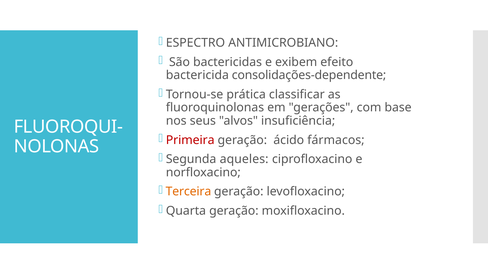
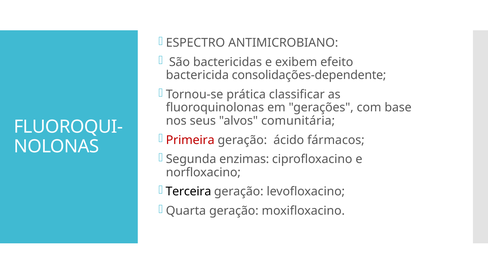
insuficiência: insuficiência -> comunitária (298, 121)
aqueles: aqueles -> enzimas (244, 160)
Terceira colour: orange -> black (188, 192)
